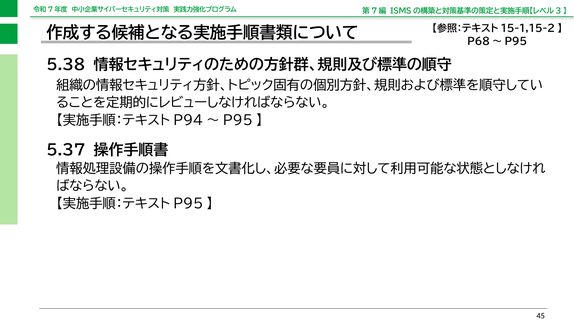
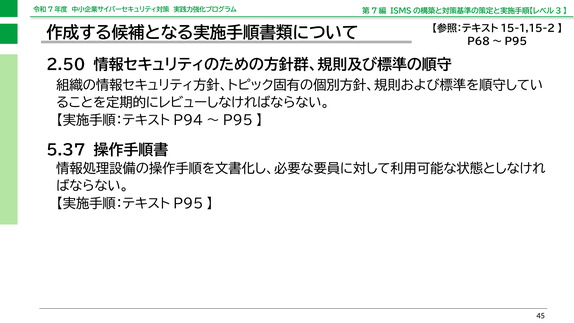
5.38: 5.38 -> 2.50 (66, 65)
